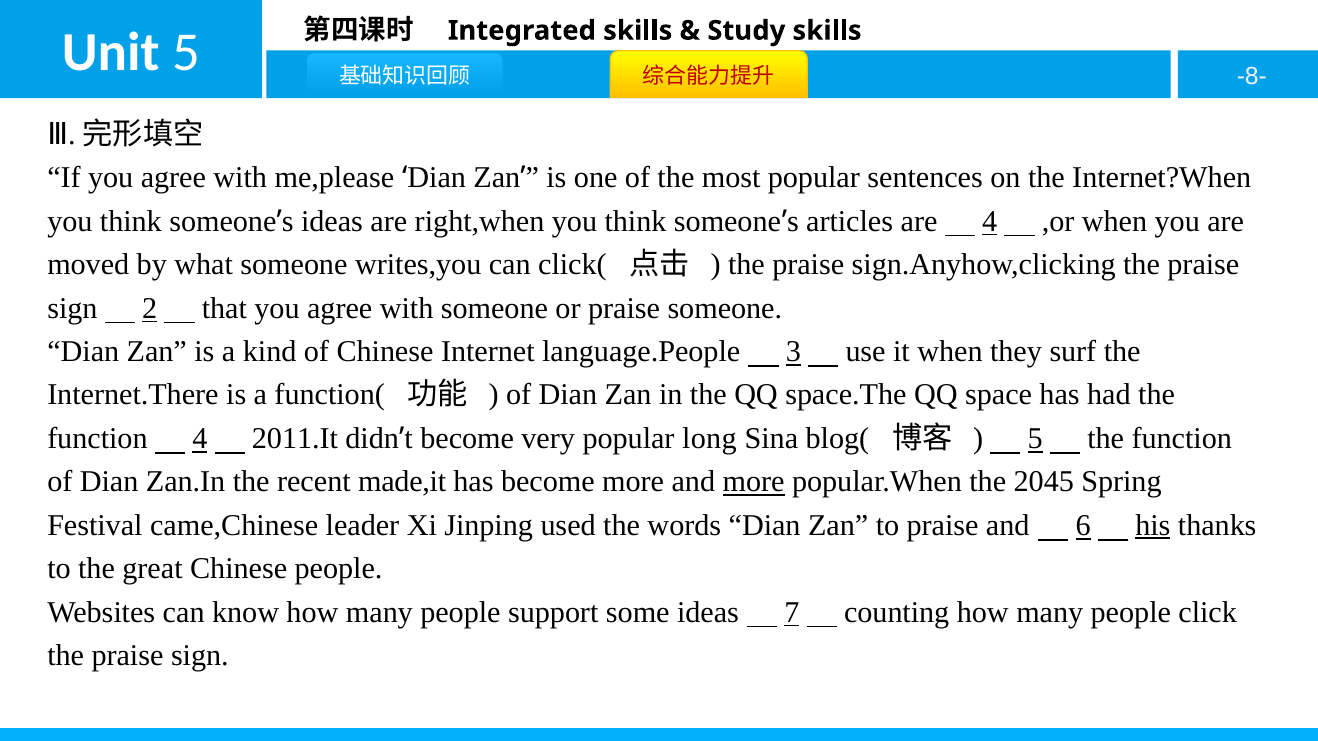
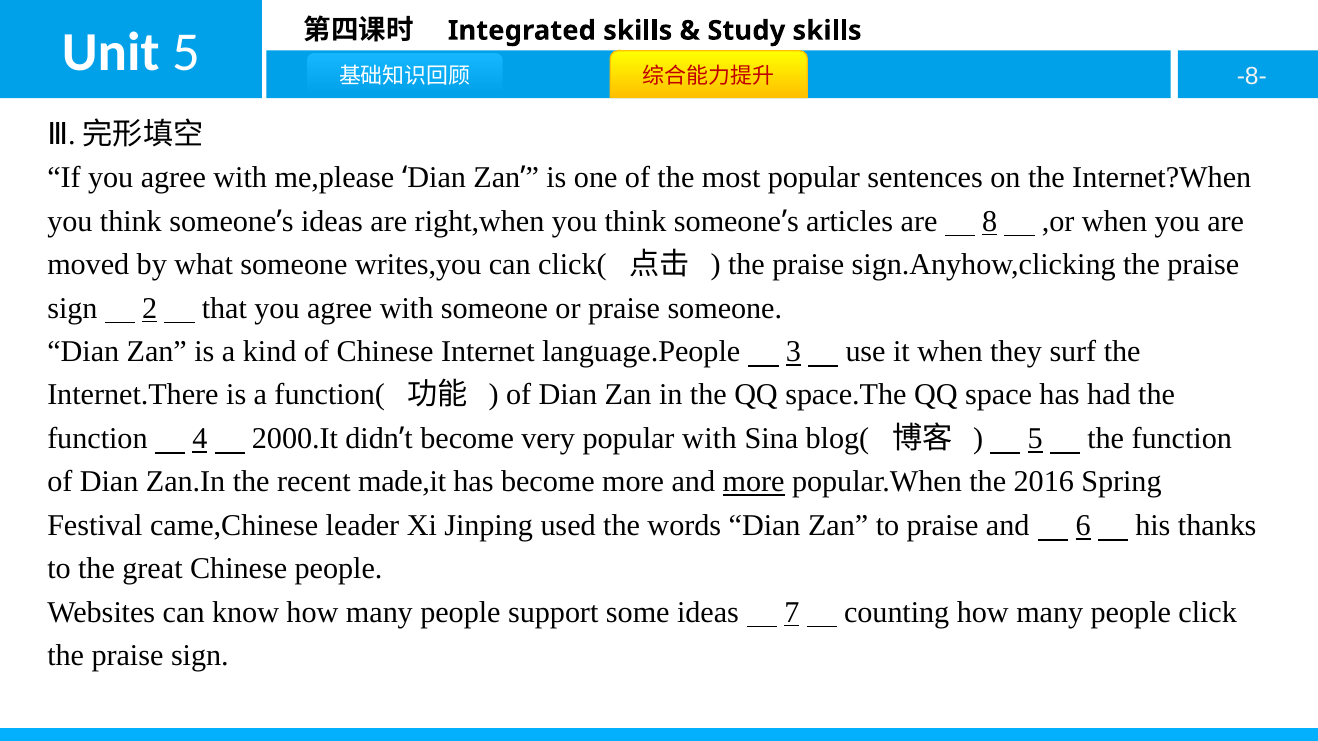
are 4: 4 -> 8 (990, 221)
2011.It: 2011.It -> 2000.It (295, 439)
popular long: long -> with (709, 439)
2045: 2045 -> 2016 (1044, 482)
his underline: present -> none (1153, 526)
